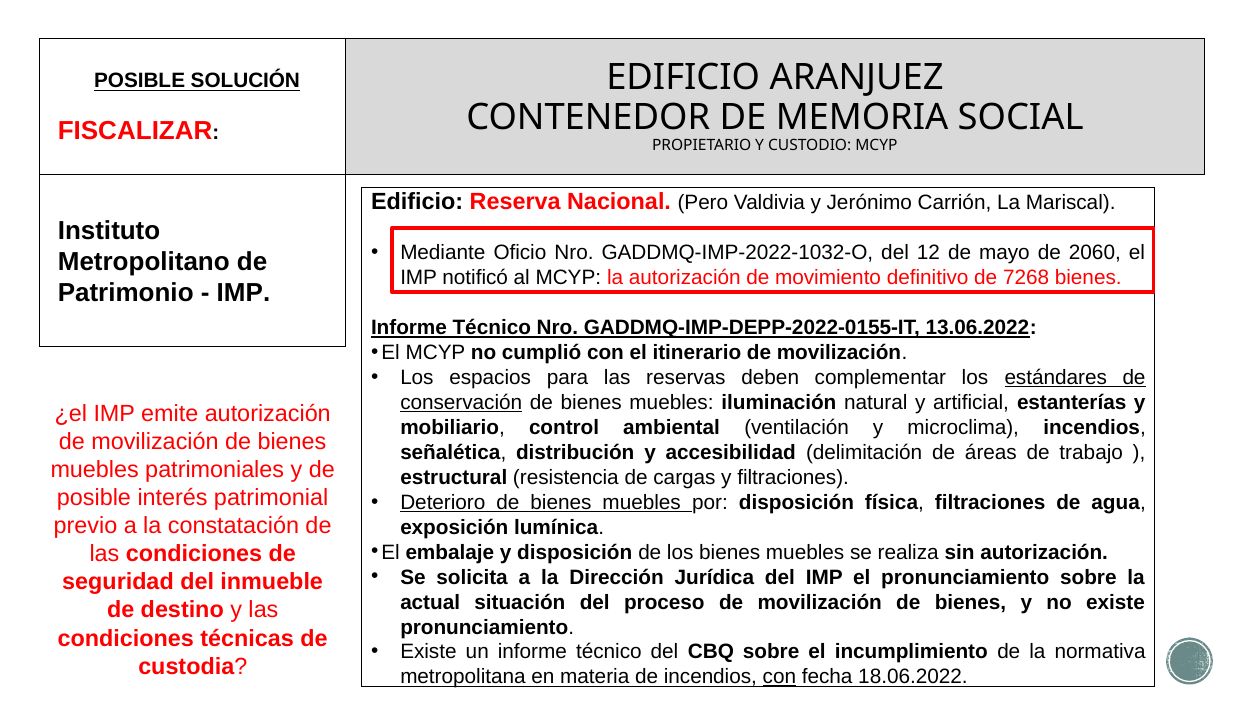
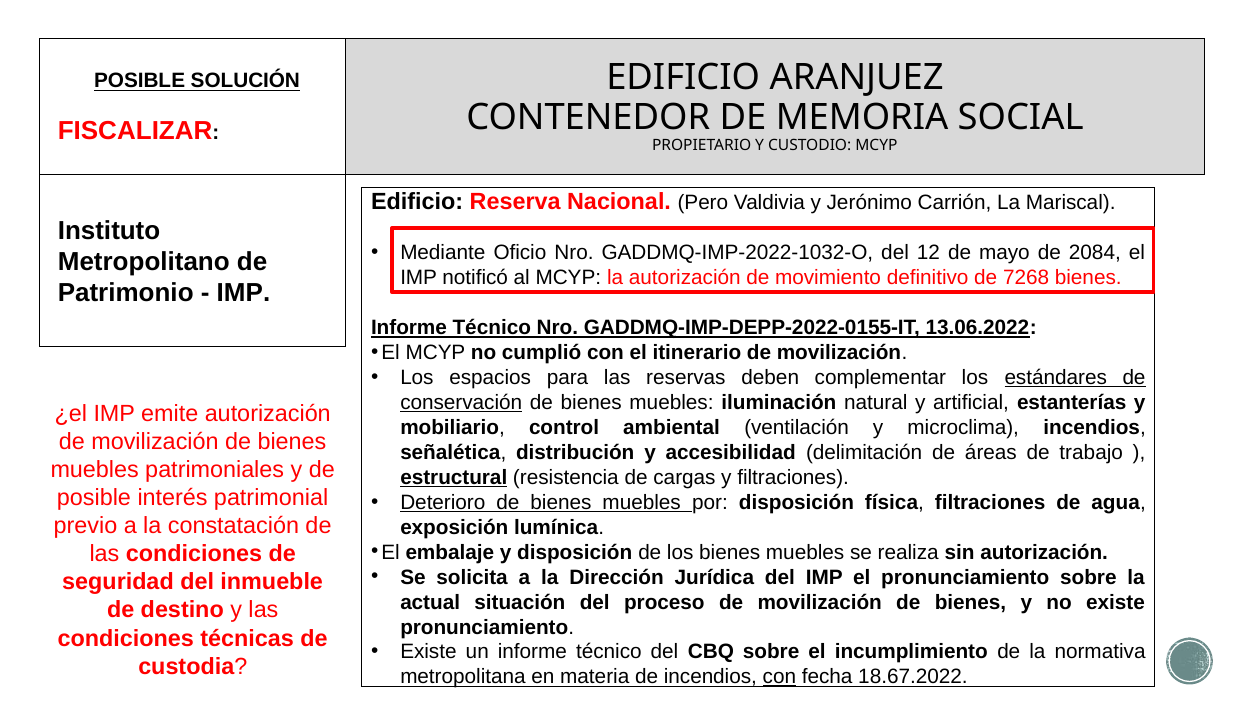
2060: 2060 -> 2084 (1095, 253)
estructural underline: none -> present (454, 477)
18.06.2022: 18.06.2022 -> 18.67.2022 (913, 676)
